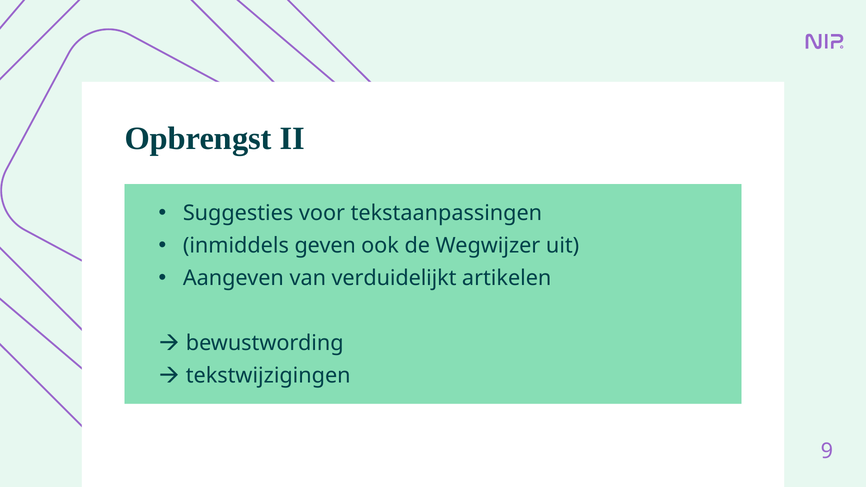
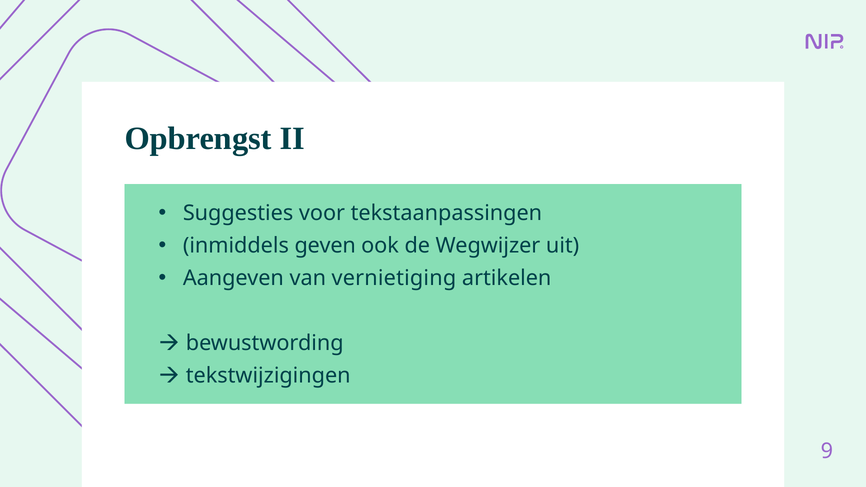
verduidelijkt: verduidelijkt -> vernietiging (394, 278)
